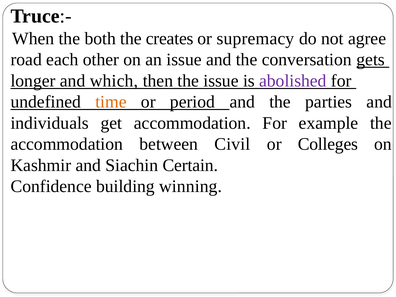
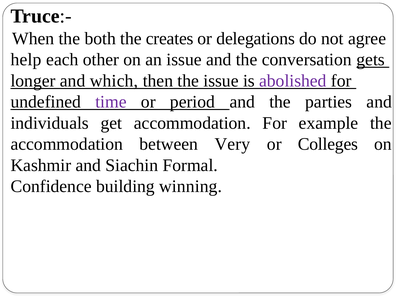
supremacy: supremacy -> delegations (256, 38)
road: road -> help (26, 60)
time colour: orange -> purple (111, 102)
Civil: Civil -> Very (232, 144)
Certain: Certain -> Formal (190, 165)
